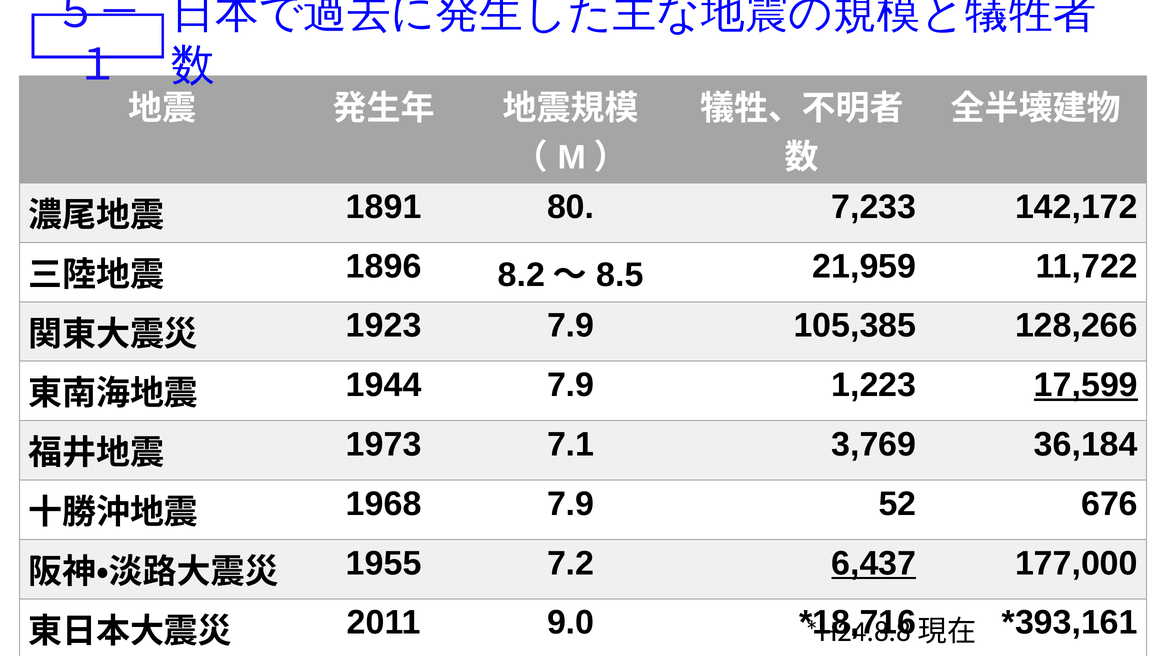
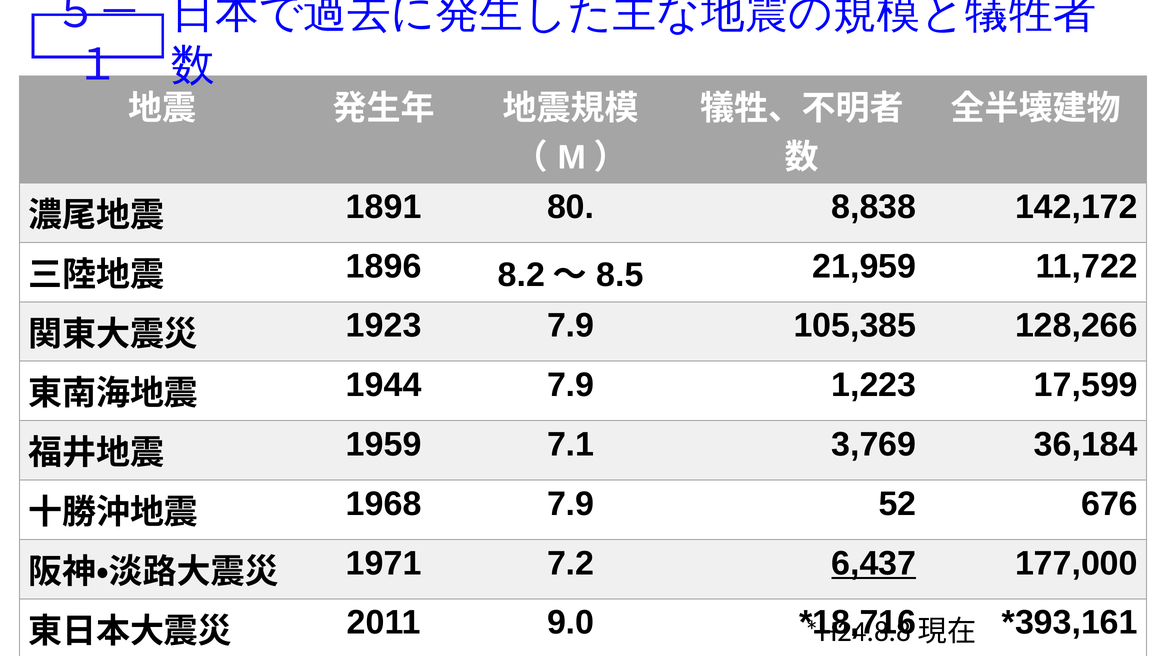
7,233: 7,233 -> 8,838 (874, 207)
17,599 underline: present -> none (1086, 385)
1973: 1973 -> 1959 (384, 444)
1955: 1955 -> 1971 (384, 563)
